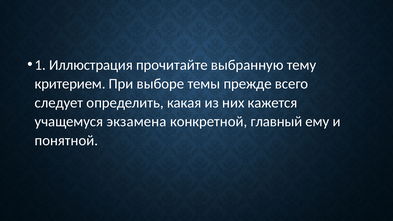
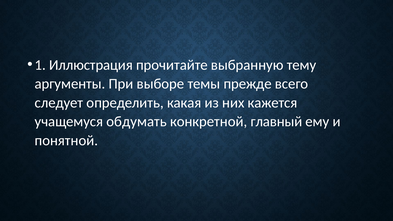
критерием: критерием -> аргументы (70, 84)
экзамена: экзамена -> обдумать (137, 122)
